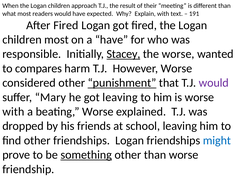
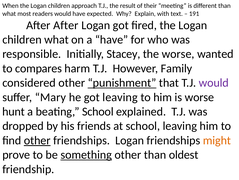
After Fired: Fired -> After (66, 25)
children most: most -> what (56, 39)
Stacey underline: present -> none (123, 54)
However Worse: Worse -> Family (176, 68)
with: with -> hunt (14, 111)
beating Worse: Worse -> School (98, 111)
other underline: none -> present (37, 140)
might colour: blue -> orange (217, 140)
than worse: worse -> oldest (184, 154)
